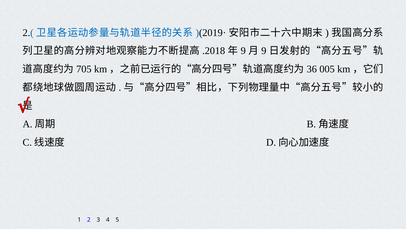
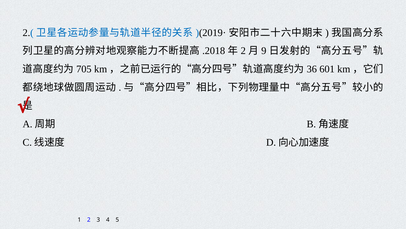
9: 9 -> 2 (243, 51)
005: 005 -> 601 (327, 69)
